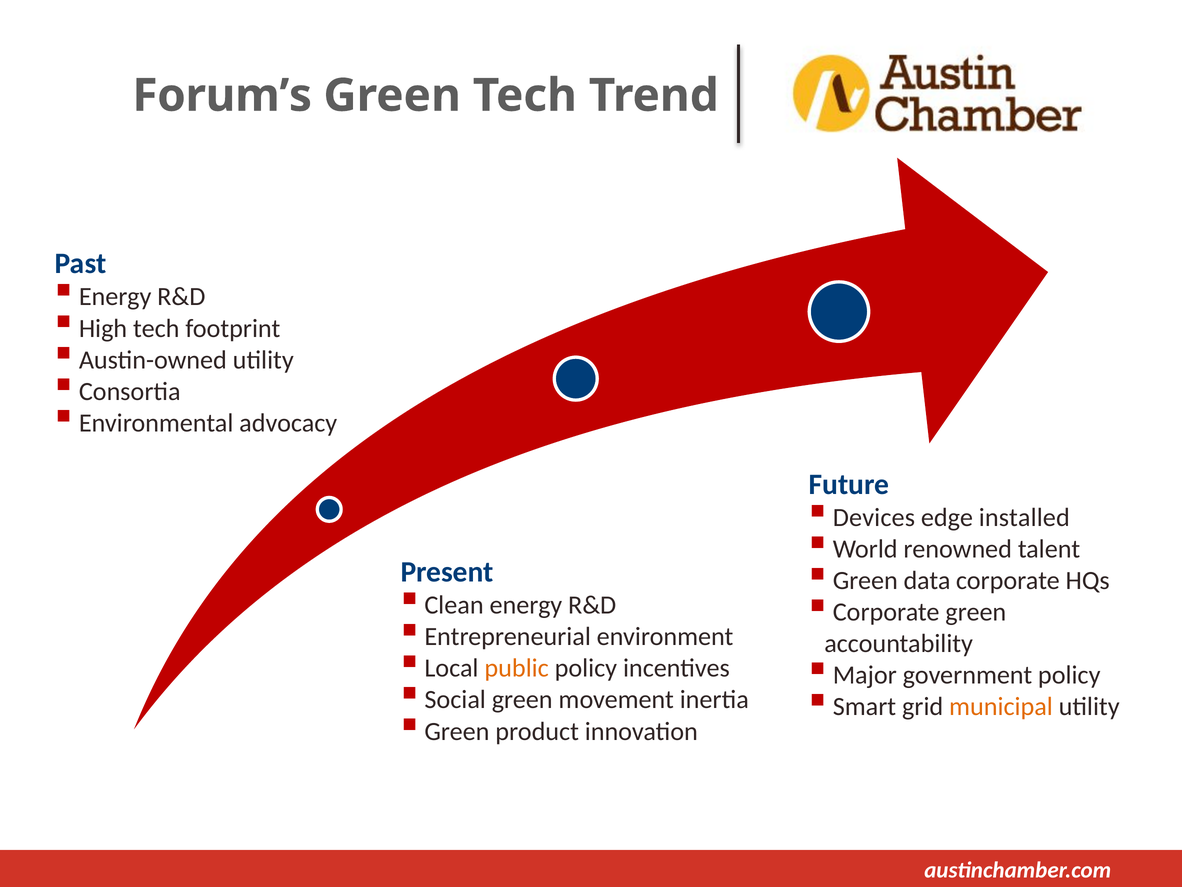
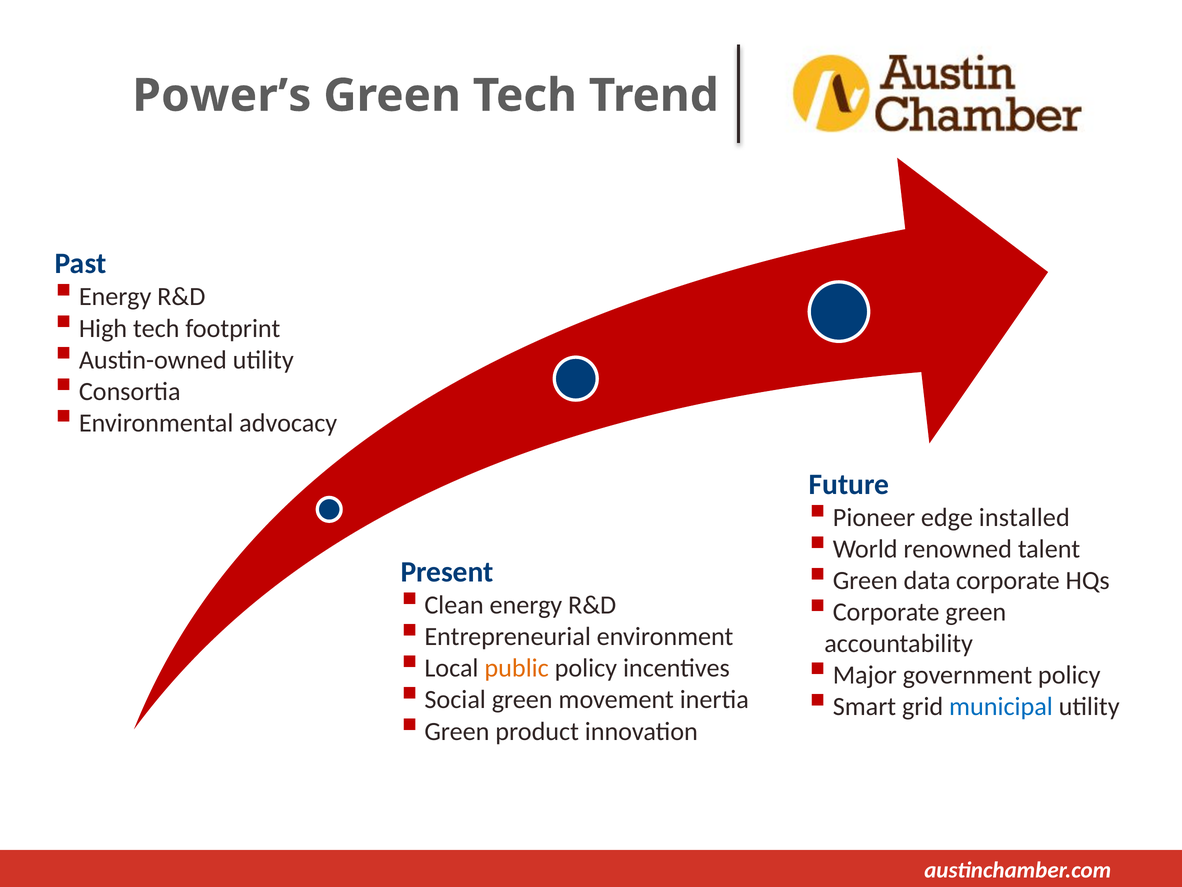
Forum’s: Forum’s -> Power’s (222, 96)
Devices: Devices -> Pioneer (874, 517)
municipal colour: orange -> blue (1001, 706)
